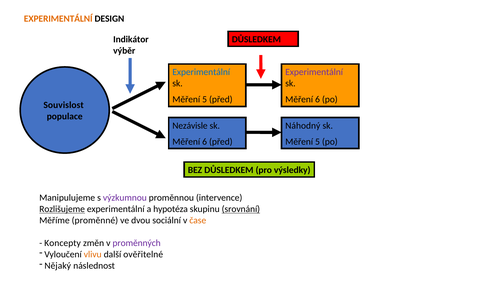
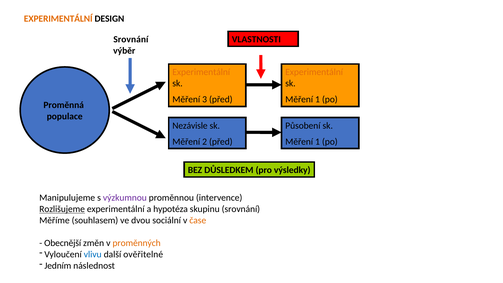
Indikátor: Indikátor -> Srovnání (131, 39)
DŮSLEDKEM: DŮSLEDKEM -> VLASTNOSTI (256, 39)
Experimentální colour: blue -> orange (201, 72)
Experimentální colour: purple -> orange (314, 72)
5: 5 -> 3 (205, 100)
6: 6 -> 1 (318, 100)
Souvislost: Souvislost -> Proměnná (64, 105)
Náhodný: Náhodný -> Působení (303, 126)
6: 6 -> 2 (205, 142)
5: 5 -> 1 (318, 142)
srovnání underline: present -> none (241, 209)
proměnné: proměnné -> souhlasem (95, 220)
Koncepty: Koncepty -> Obecnější (63, 243)
proměnných colour: purple -> orange (137, 243)
vlivu colour: orange -> blue (93, 254)
Nějaký: Nějaký -> Jedním (58, 266)
